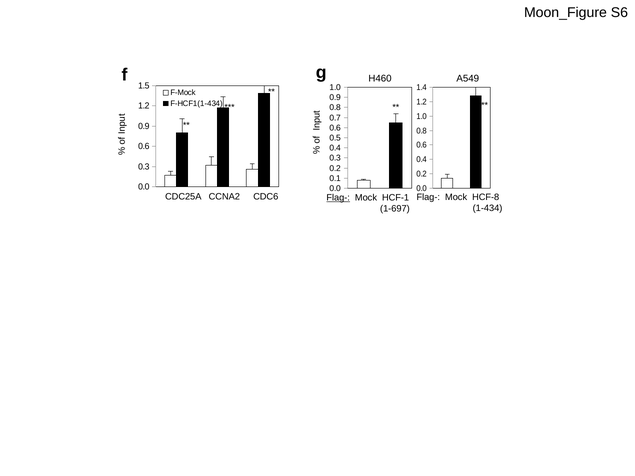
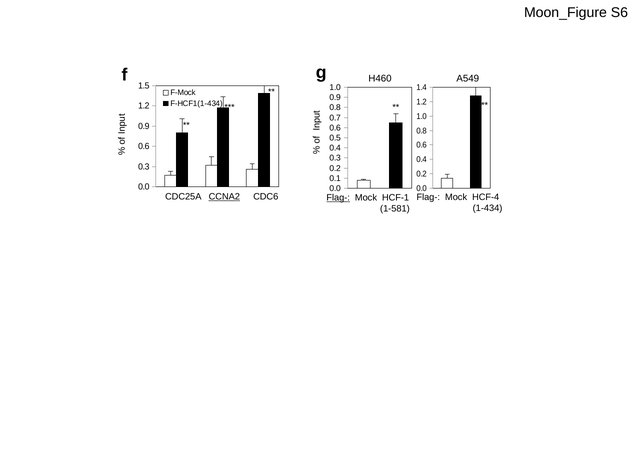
CCNA2 underline: none -> present (224, 197)
HCF-8: HCF-8 -> HCF-4 (486, 197)
1-697: 1-697 -> 1-581 (395, 209)
